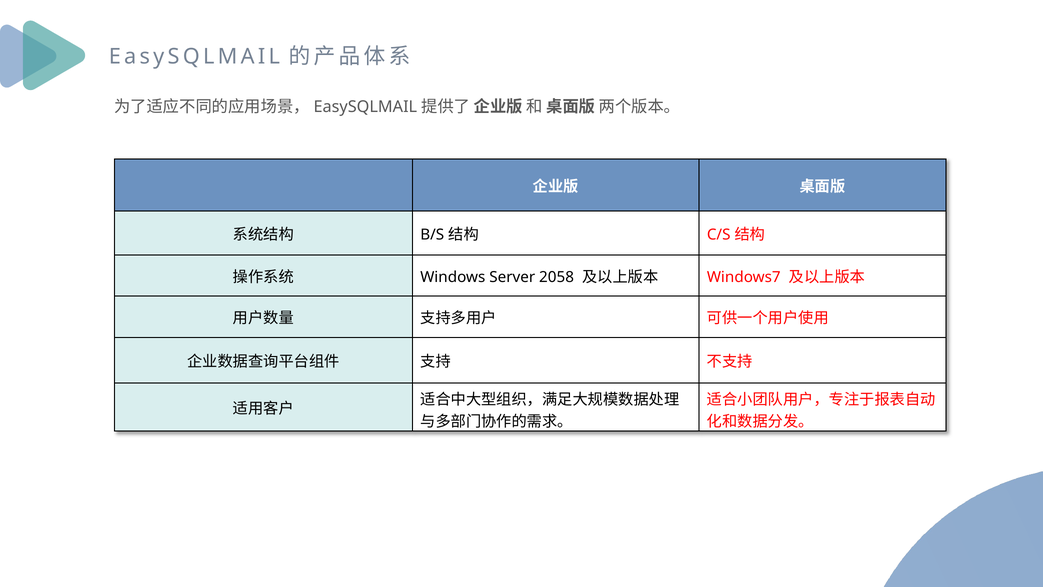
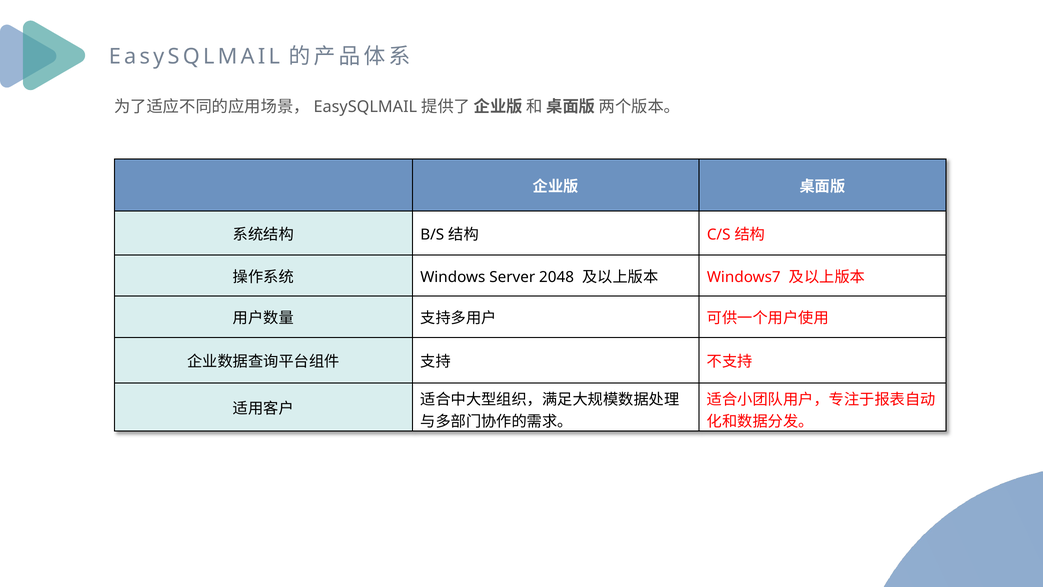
2058: 2058 -> 2048 (557, 277)
